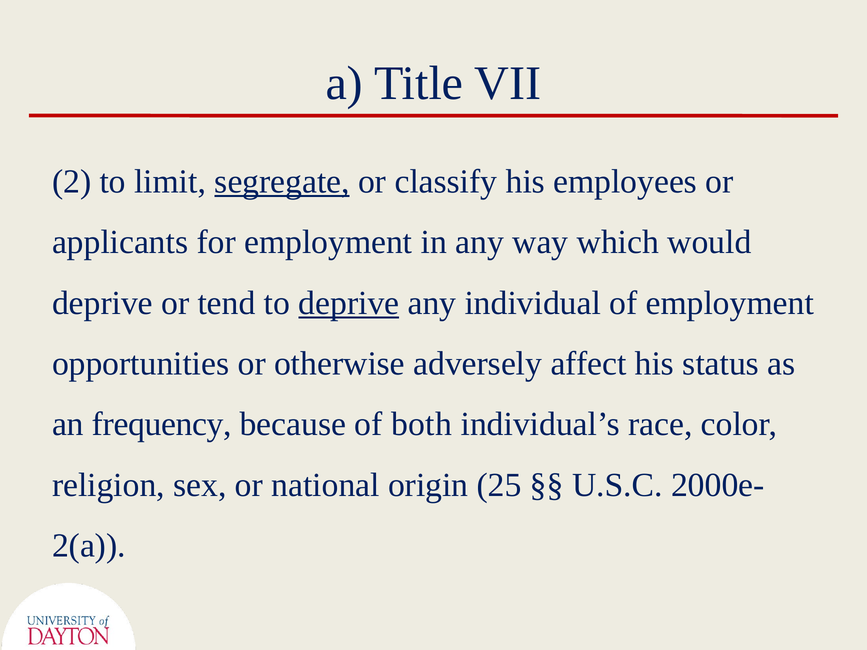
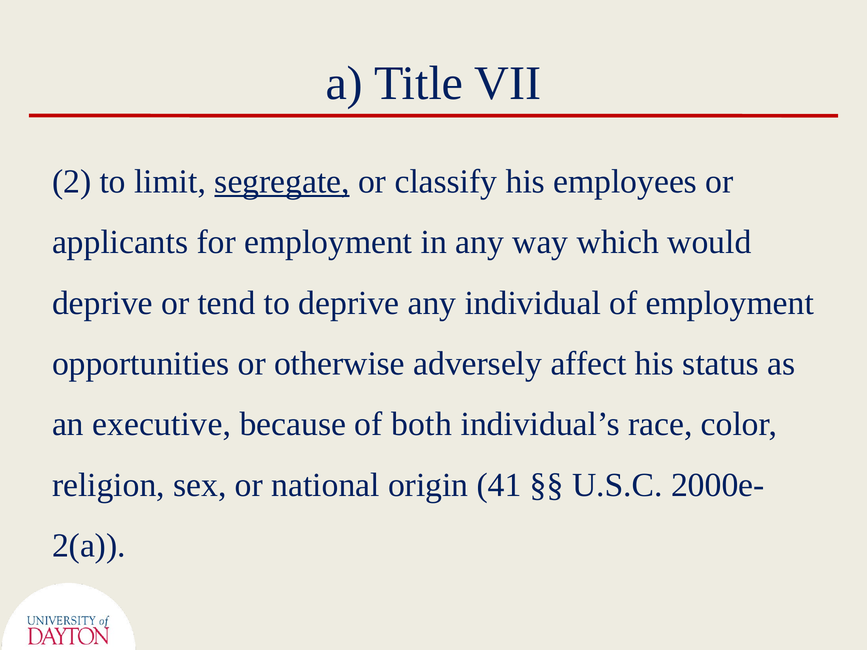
deprive underline: present -> none (349, 303)
frequency: frequency -> executive (162, 424)
25: 25 -> 41 (499, 485)
